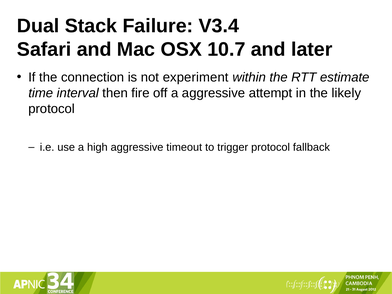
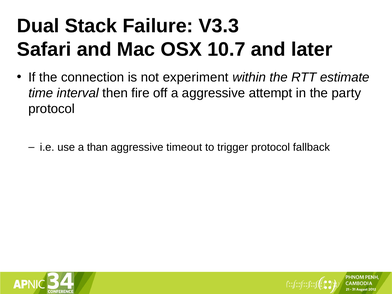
V3.4: V3.4 -> V3.3 (219, 26)
likely: likely -> party (346, 93)
high: high -> than (97, 147)
